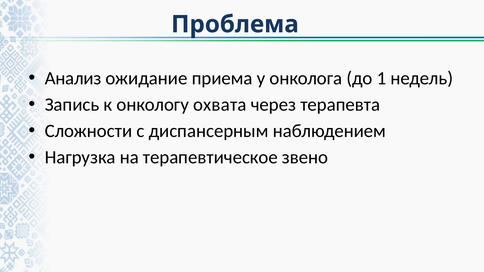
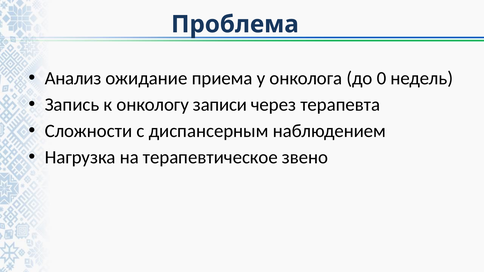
1: 1 -> 0 (381, 78)
охвата: охвата -> записи (220, 105)
